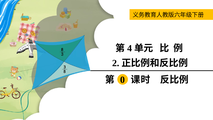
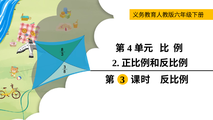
0: 0 -> 3 (122, 80)
